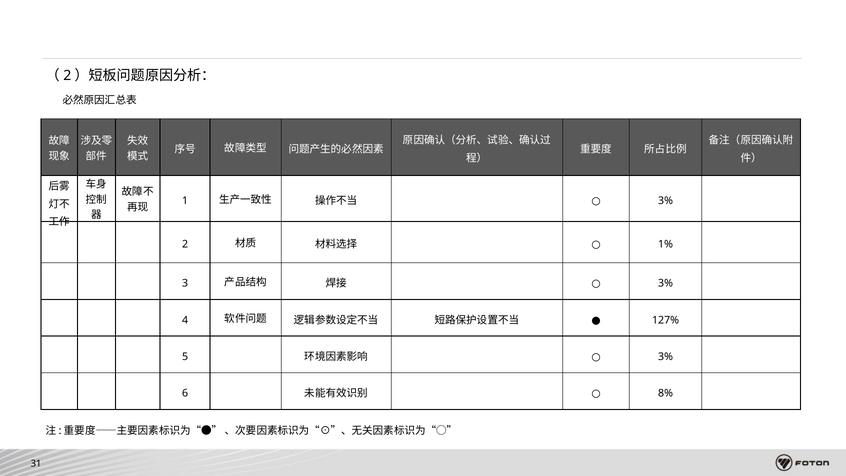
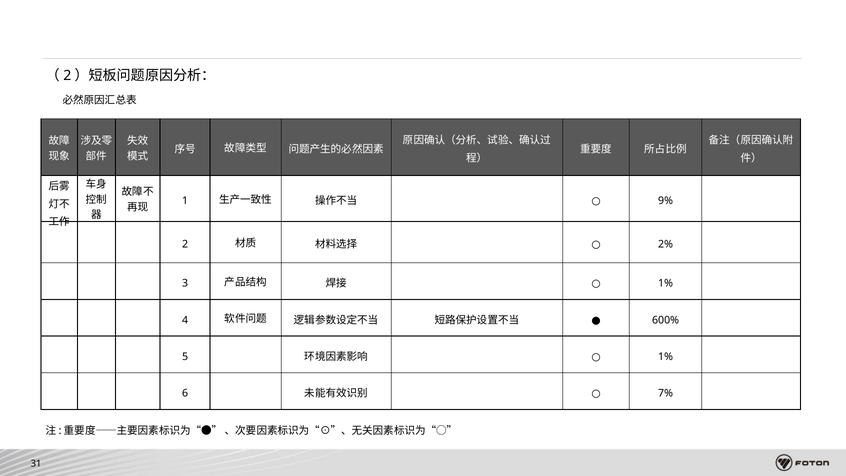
3%: 3% -> 9% (666, 201)
1%: 1% -> 2% (666, 244)
3%: 3% -> 1% (666, 283)
127%: 127% -> 600% (666, 320)
3%: 3% -> 1% (666, 357)
8%: 8% -> 7% (666, 393)
